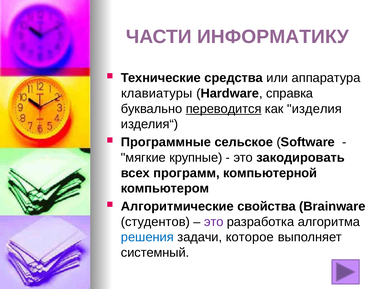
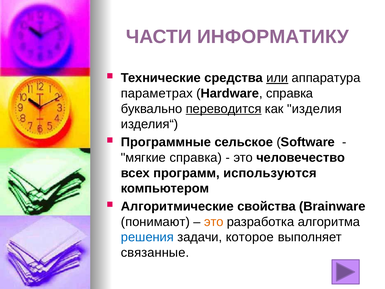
или underline: none -> present (277, 78)
клавиатуры: клавиатуры -> параметрах (157, 93)
мягкие крупные: крупные -> справка (196, 157)
закодировать: закодировать -> человечество (301, 157)
компьютерной: компьютерной -> используются (270, 173)
студентов: студентов -> понимают (155, 222)
это colour: purple -> orange (214, 222)
системный: системный -> связанные (155, 252)
